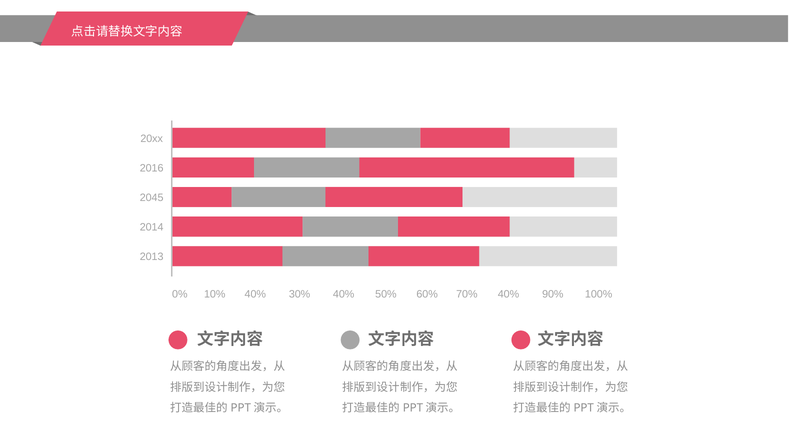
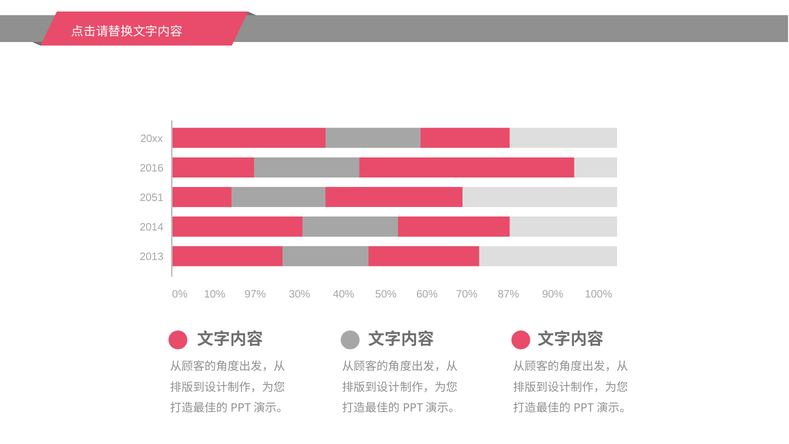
2045: 2045 -> 2051 (152, 198)
40%: 40% -> 97% (255, 294)
70% 40%: 40% -> 87% (508, 294)
